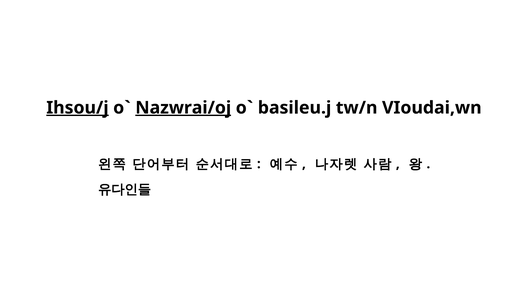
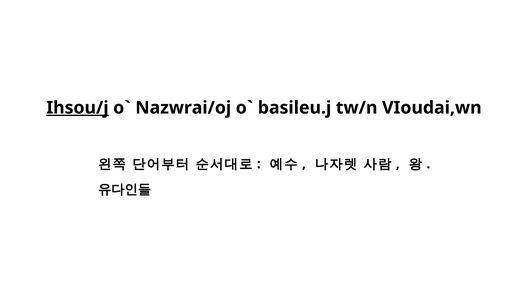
Nazwrai/oj underline: present -> none (183, 108)
